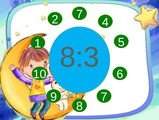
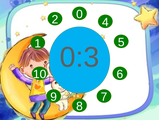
2 7: 7 -> 0 (79, 14)
8:3: 8:3 -> 0:3 (79, 57)
